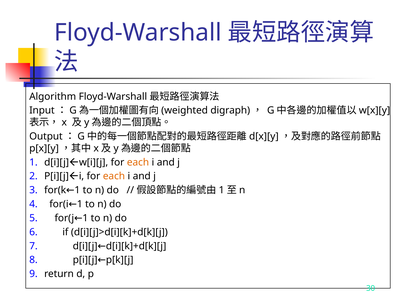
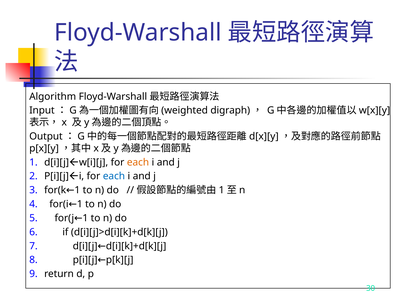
each colour: orange -> blue (114, 176)
